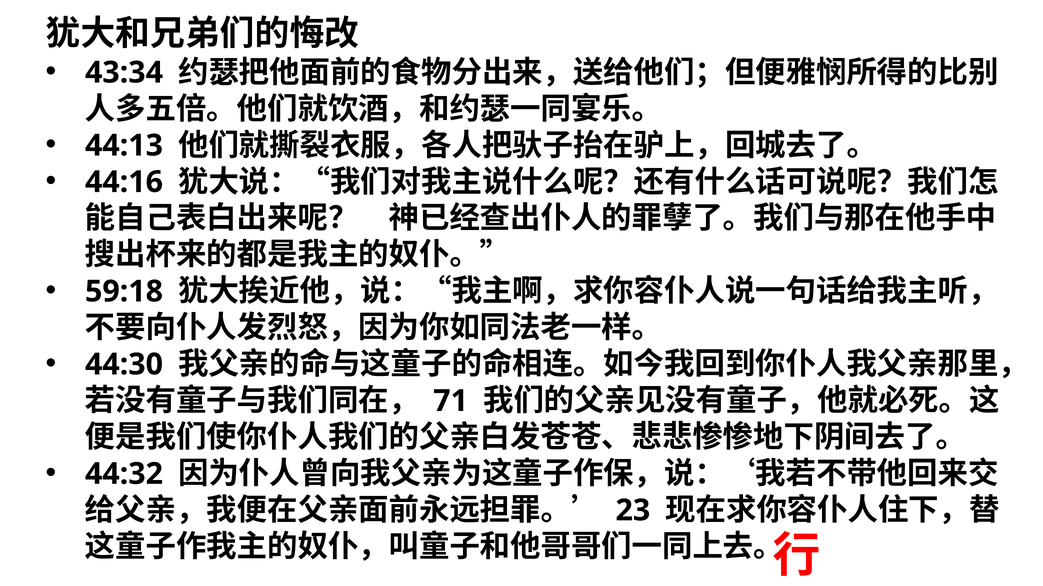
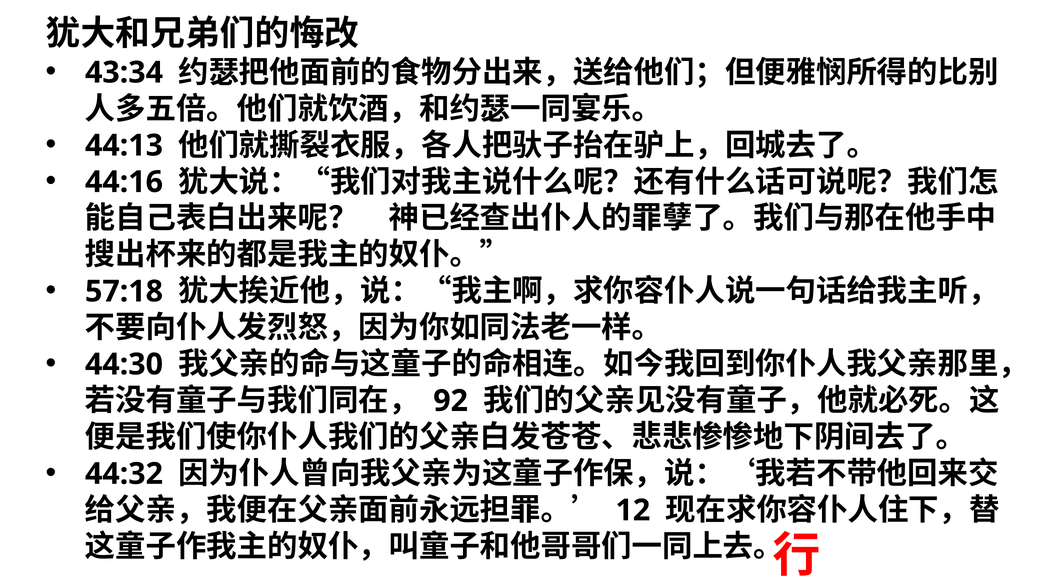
59:18: 59:18 -> 57:18 (124, 292)
71: 71 -> 92 (451, 401)
23: 23 -> 12 (633, 511)
